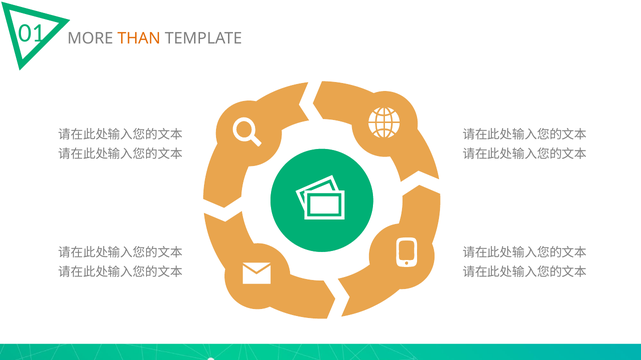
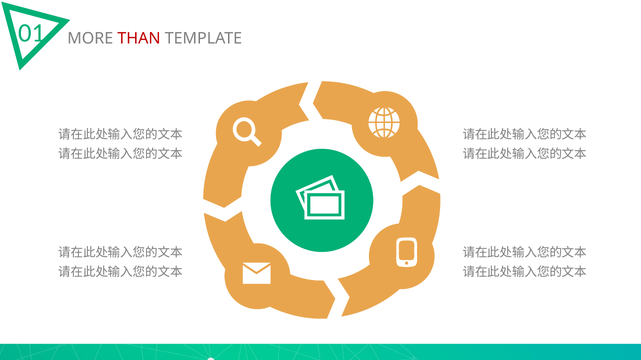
THAN colour: orange -> red (139, 39)
